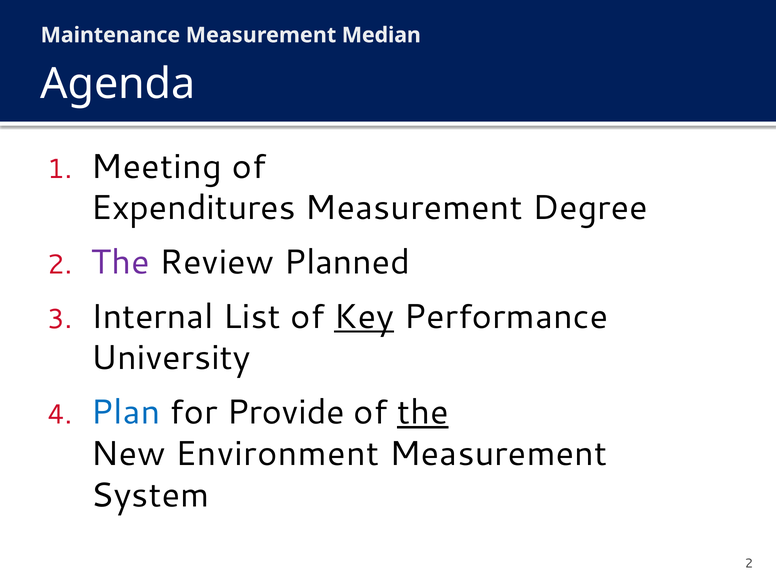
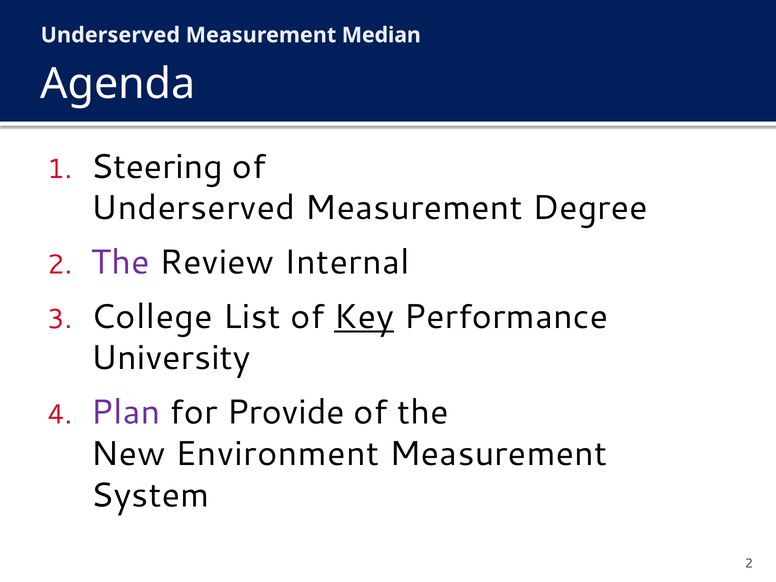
Maintenance: Maintenance -> Underserved (110, 35)
Meeting: Meeting -> Steering (157, 167)
Expenditures: Expenditures -> Underserved (193, 208)
Planned: Planned -> Internal (347, 262)
Internal: Internal -> College (152, 317)
Plan colour: blue -> purple (126, 412)
the underline: present -> none (423, 412)
